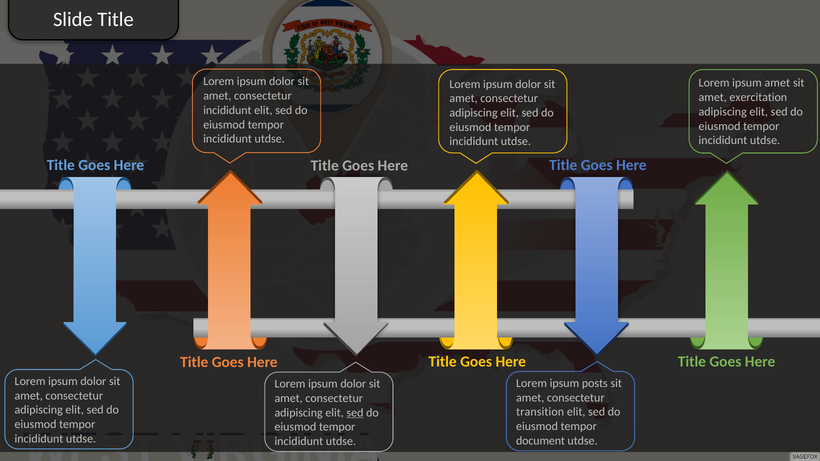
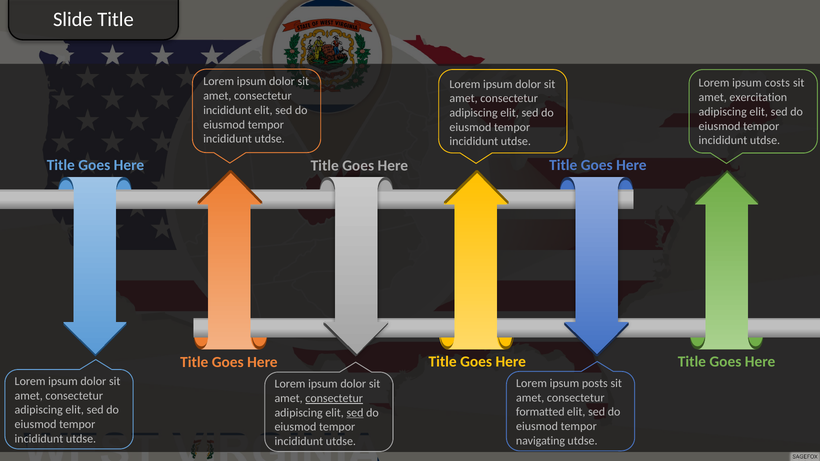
ipsum amet: amet -> costs (777, 83)
consectetur underline: none -> present (334, 398)
transition: transition -> formatted (540, 412)
document: document -> navigating (540, 441)
